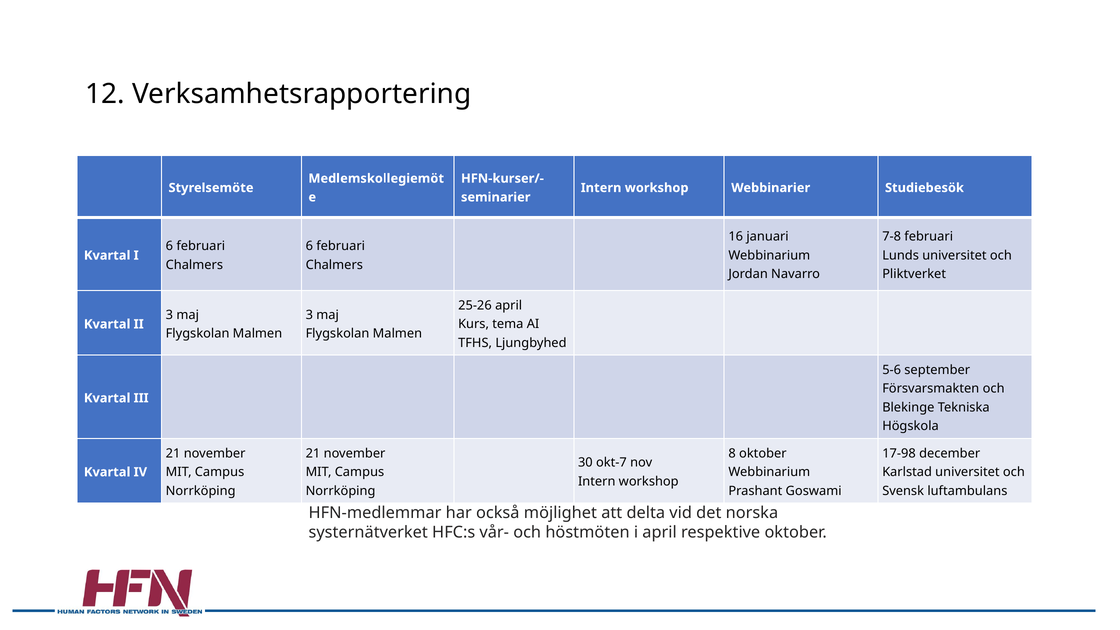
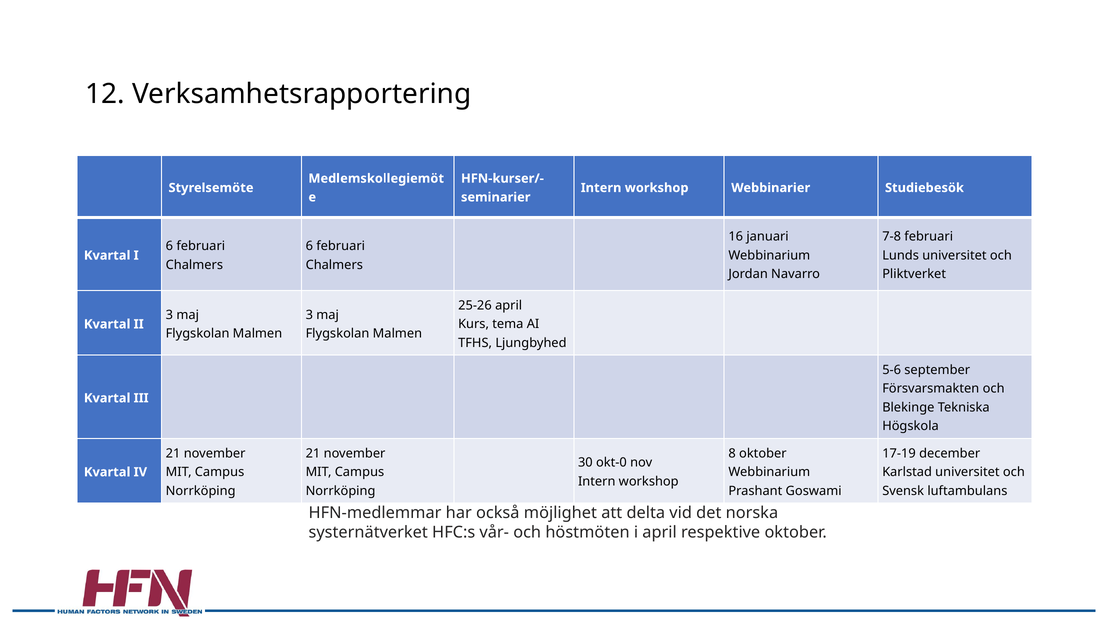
17-98: 17-98 -> 17-19 (899, 453)
okt-7: okt-7 -> okt-0 (611, 463)
